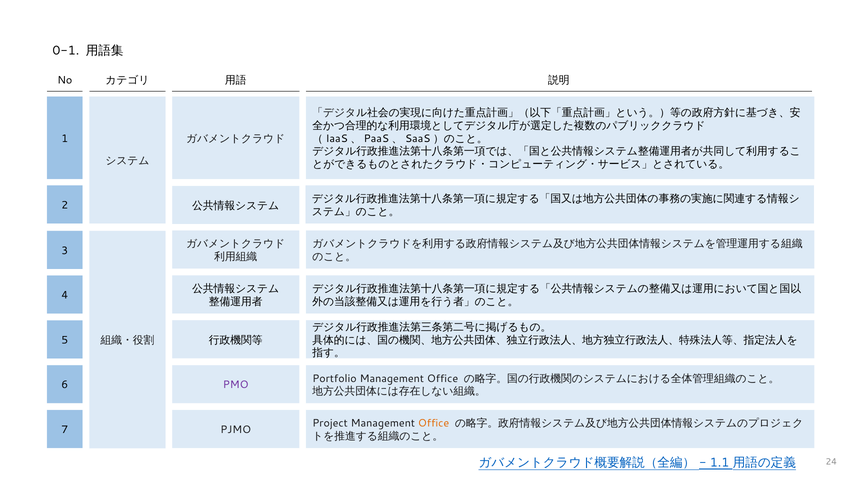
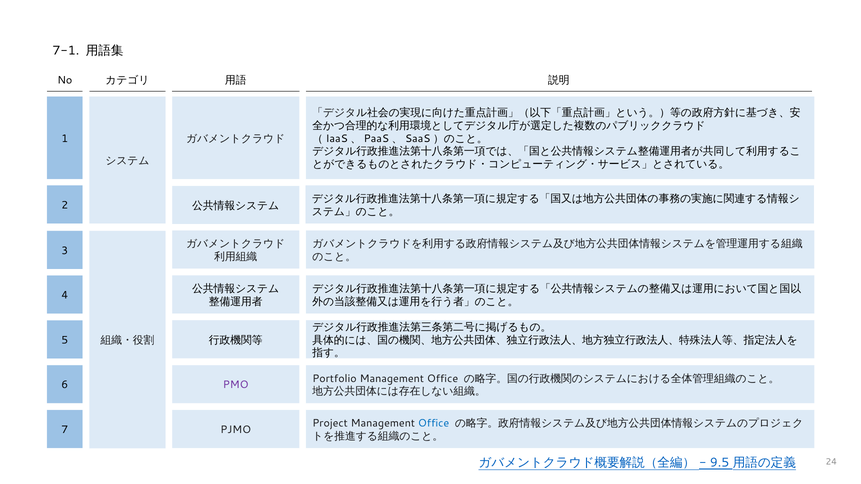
0-1: 0-1 -> 7-1 (66, 51)
Office colour: orange -> blue (434, 424)
1.1: 1.1 -> 9.5 (720, 463)
